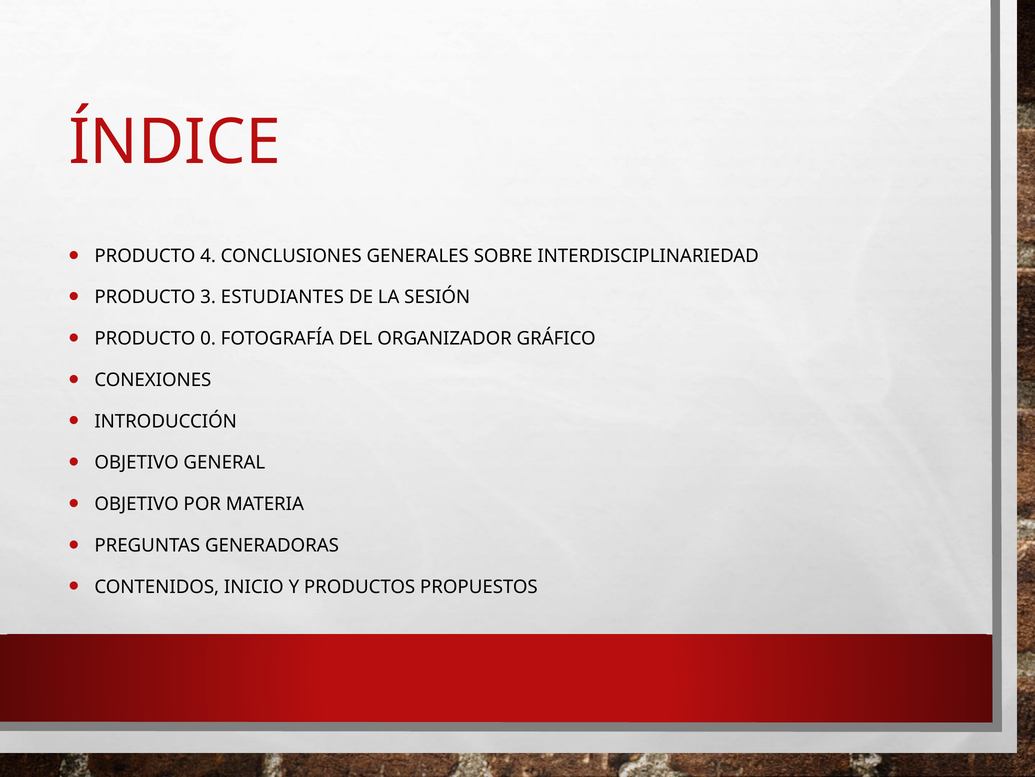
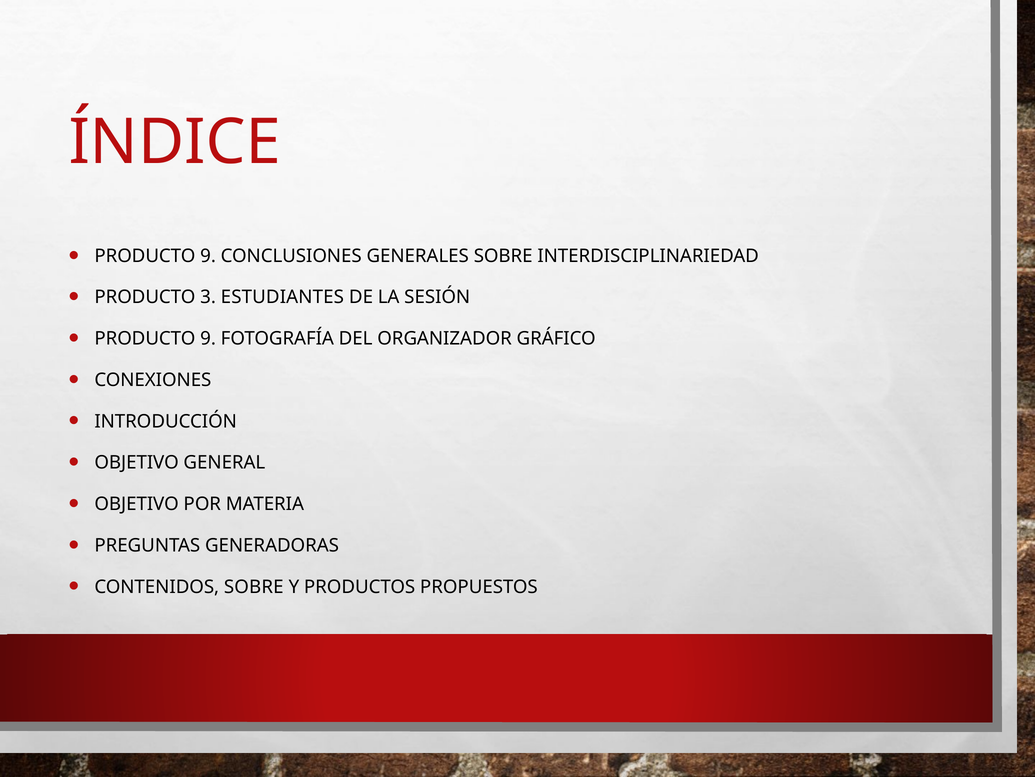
4: 4 -> 9 (208, 256)
0: 0 -> 9 (208, 338)
CONTENIDOS INICIO: INICIO -> SOBRE (254, 586)
